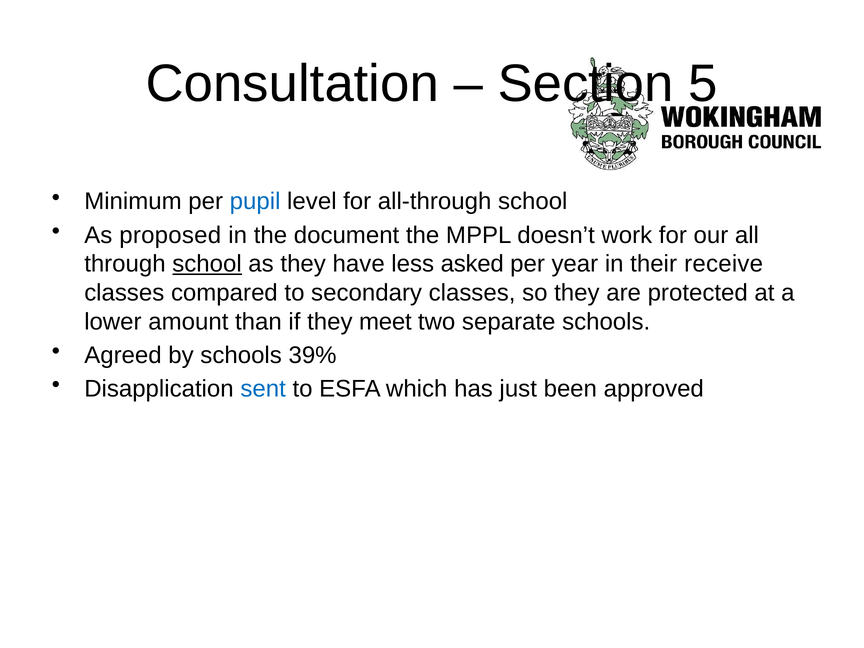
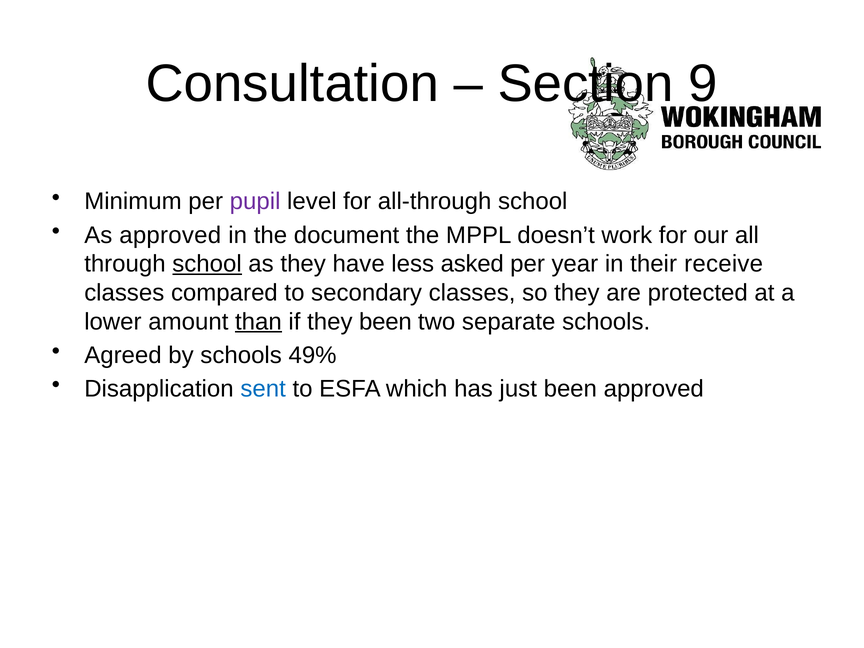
5: 5 -> 9 (703, 84)
pupil colour: blue -> purple (255, 202)
As proposed: proposed -> approved (170, 235)
than underline: none -> present (258, 322)
they meet: meet -> been (385, 322)
39%: 39% -> 49% (313, 355)
